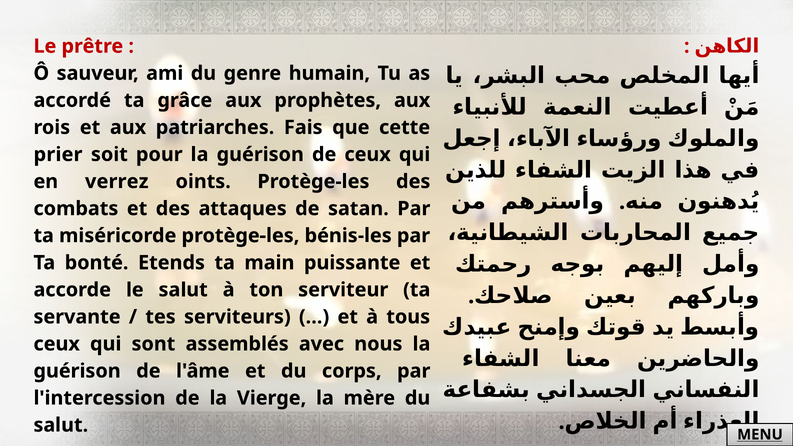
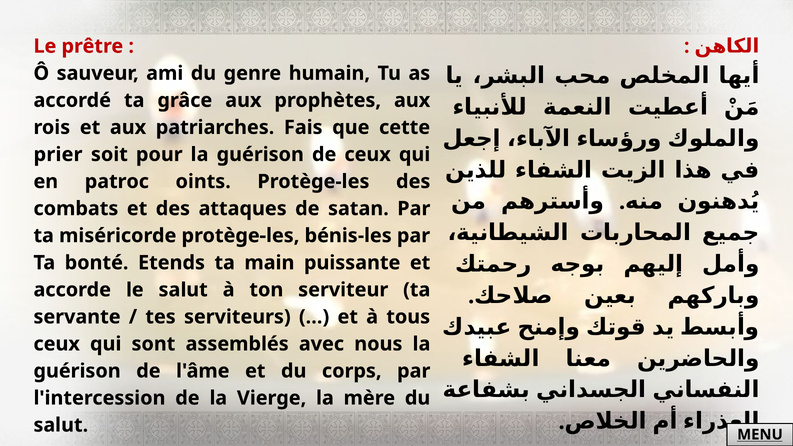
verrez: verrez -> patroc (117, 182)
